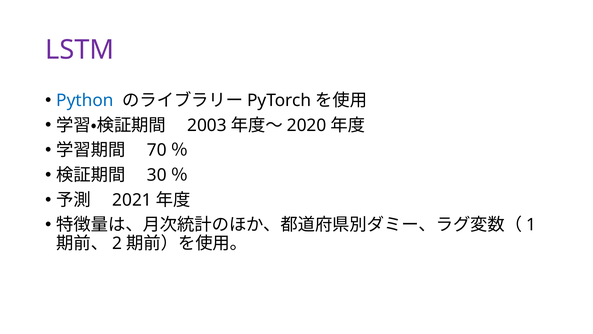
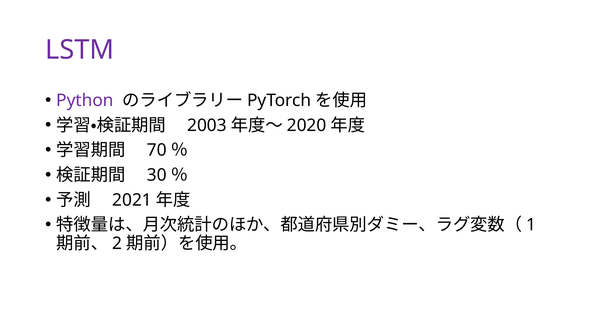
Python colour: blue -> purple (85, 100)
